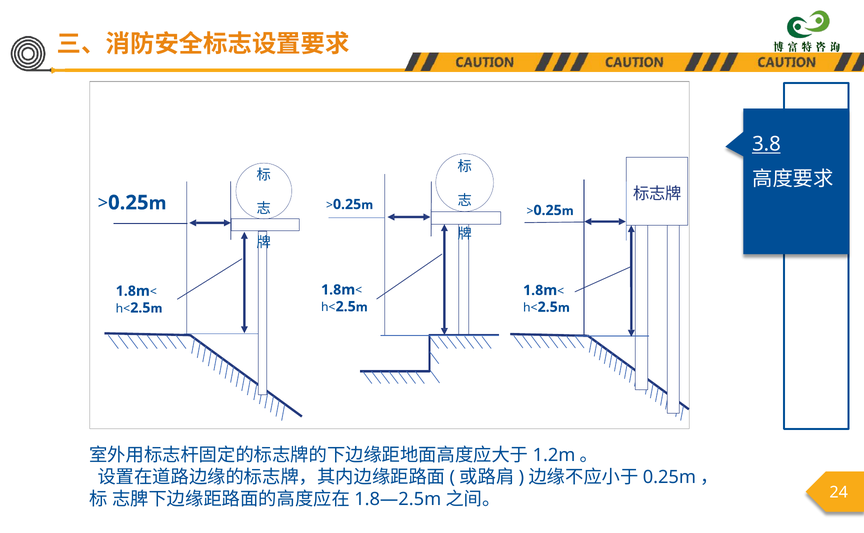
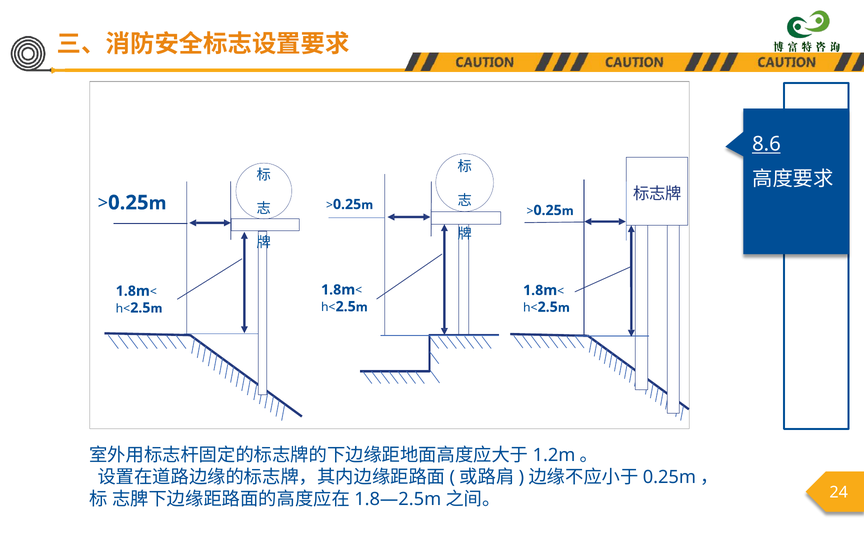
3.8: 3.8 -> 8.6 (766, 144)
